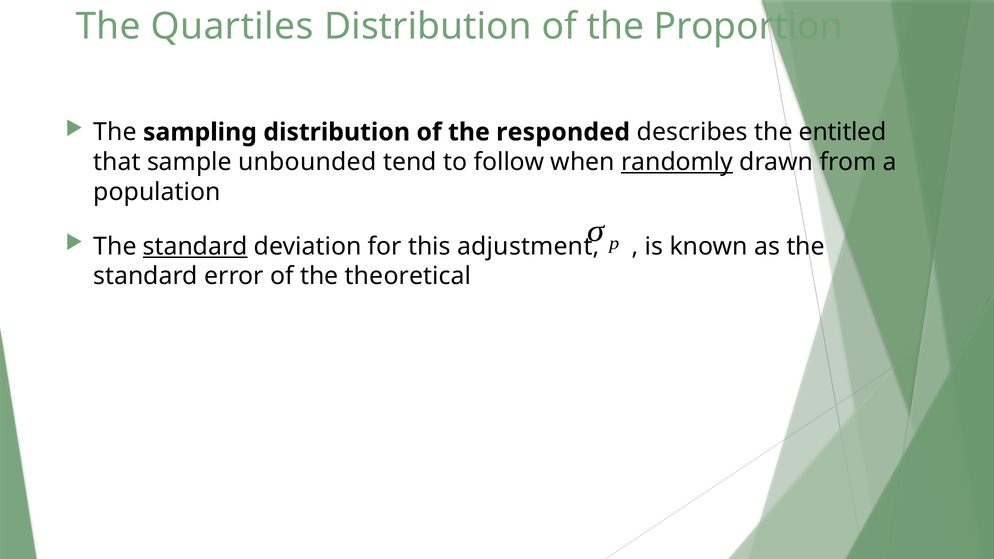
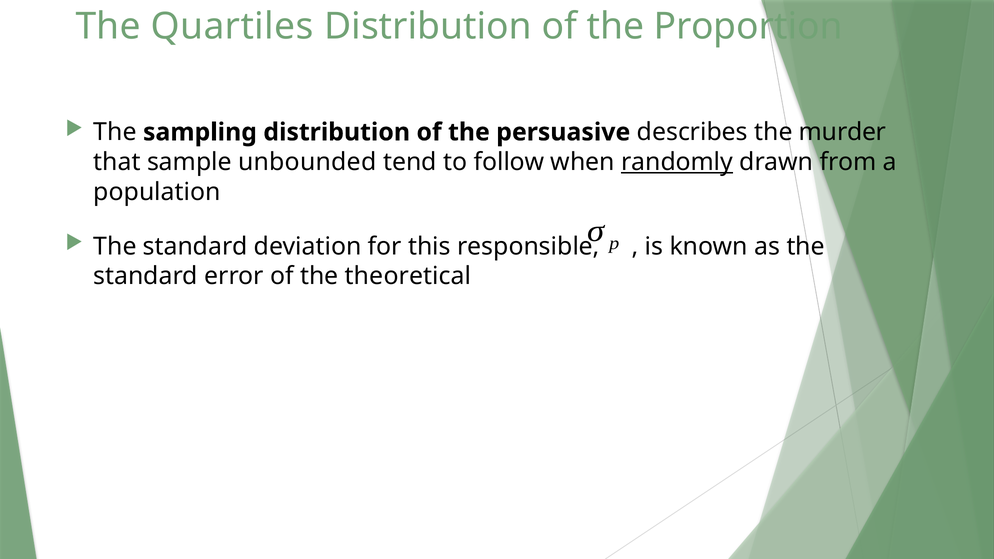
responded: responded -> persuasive (563, 132)
entitled: entitled -> murder (843, 132)
standard underline: present -> none (195, 247)
adjustment: adjustment -> responsible (528, 247)
